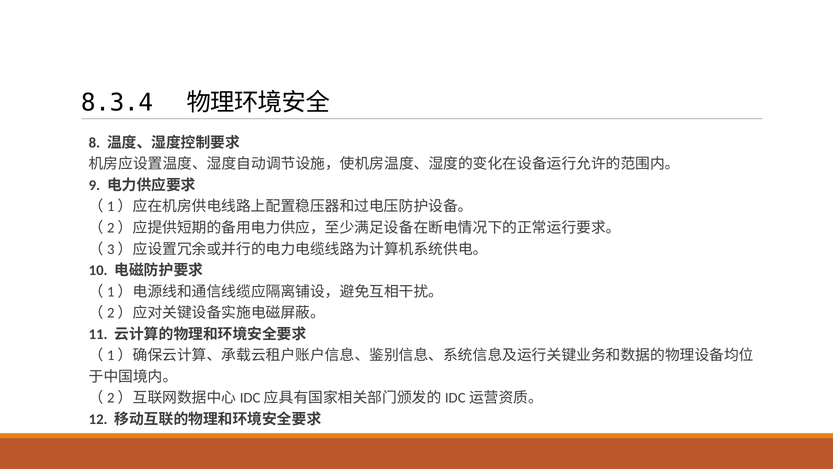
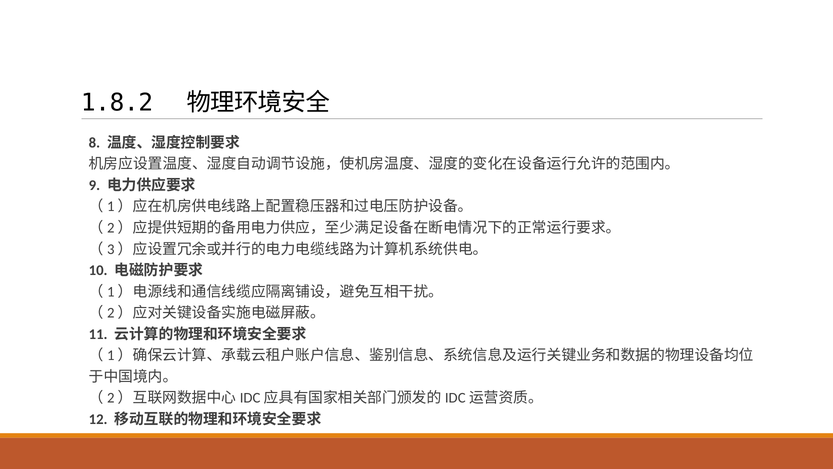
8.3.4: 8.3.4 -> 1.8.2 (117, 103)
